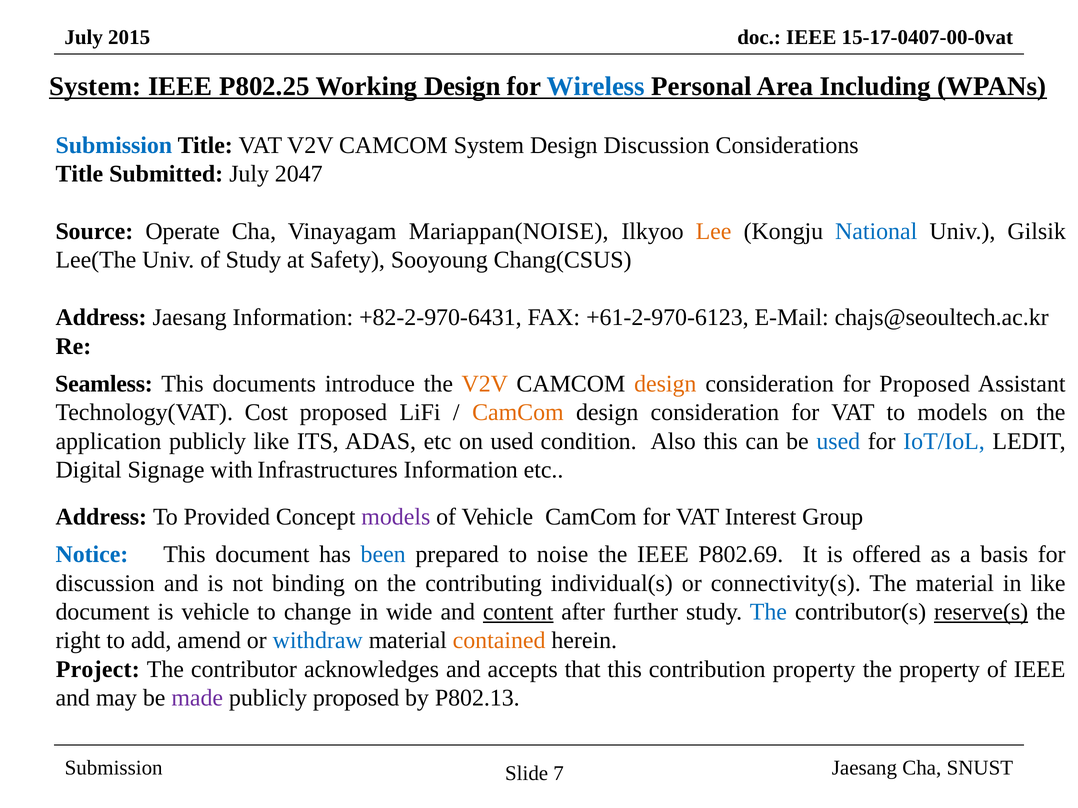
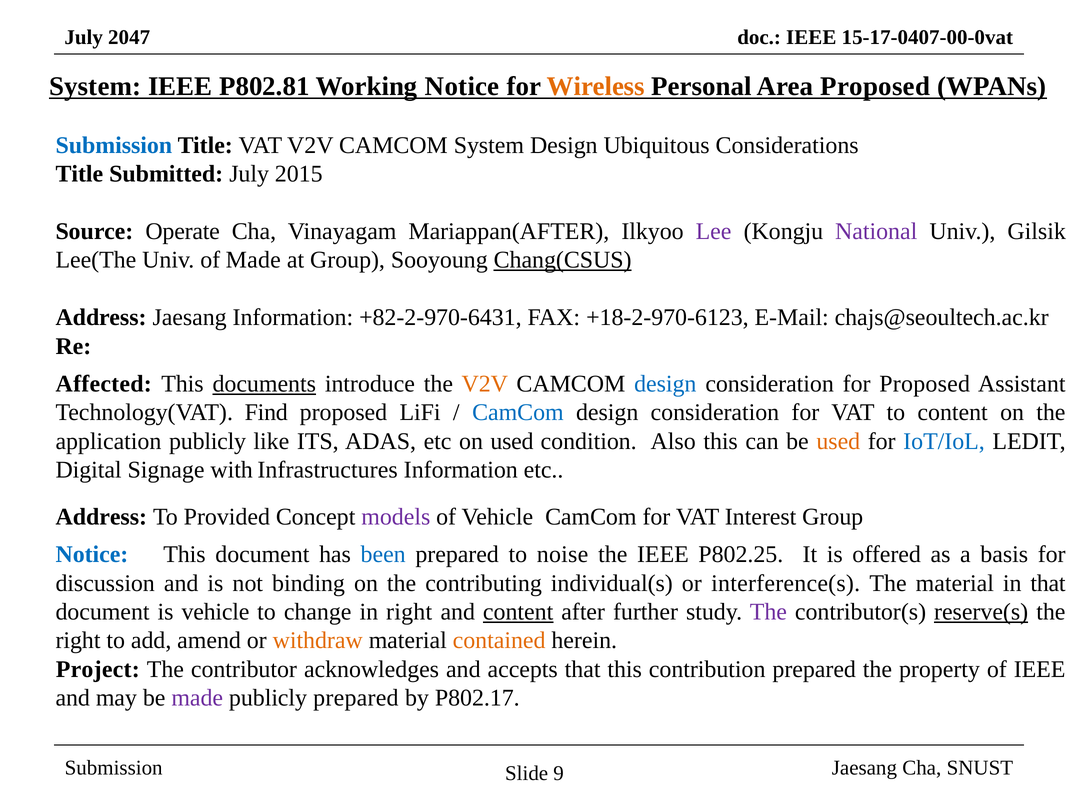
2015: 2015 -> 2047 (129, 37)
P802.25: P802.25 -> P802.81 (264, 86)
Working Design: Design -> Notice (462, 86)
Wireless colour: blue -> orange (596, 86)
Area Including: Including -> Proposed (875, 86)
Design Discussion: Discussion -> Ubiquitous (657, 145)
2047: 2047 -> 2015 (299, 174)
Mariappan(NOISE: Mariappan(NOISE -> Mariappan(AFTER (509, 231)
Lee colour: orange -> purple (714, 231)
National colour: blue -> purple (876, 231)
of Study: Study -> Made (253, 260)
at Safety: Safety -> Group (348, 260)
Chang(CSUS underline: none -> present (563, 260)
+61-2-970-6123: +61-2-970-6123 -> +18-2-970-6123 (667, 318)
Seamless: Seamless -> Affected (104, 384)
documents underline: none -> present (264, 384)
design colour: orange -> blue (665, 384)
Cost: Cost -> Find (266, 413)
CamCom colour: orange -> blue (518, 413)
to models: models -> content (953, 413)
used colour: blue -> orange (838, 442)
P802.69: P802.69 -> P802.25 (741, 555)
connectivity(s: connectivity(s -> interference(s (786, 584)
in like: like -> that (1048, 584)
in wide: wide -> right (409, 612)
The colour: blue -> purple (768, 612)
withdraw colour: blue -> orange (318, 641)
contribution property: property -> prepared (814, 670)
publicly proposed: proposed -> prepared (356, 698)
P802.13: P802.13 -> P802.17 (477, 698)
7: 7 -> 9 (559, 774)
